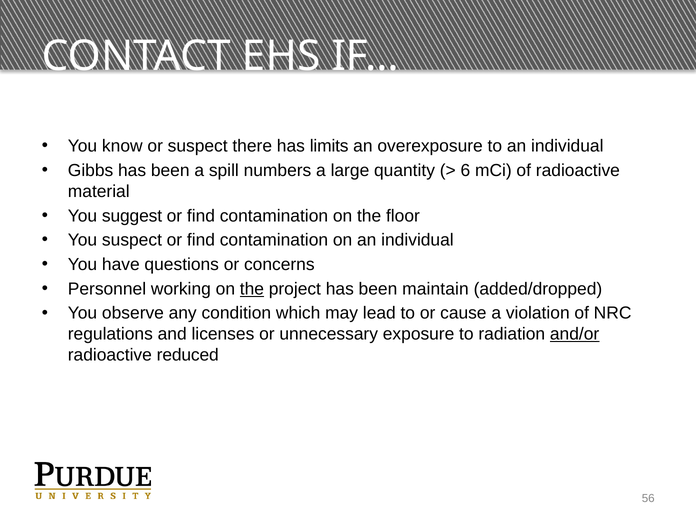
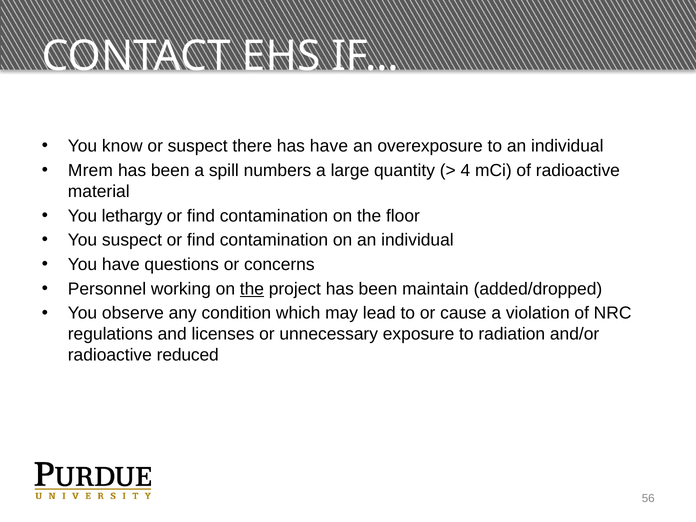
has limits: limits -> have (329, 146)
Gibbs: Gibbs -> Mrem (90, 171)
6: 6 -> 4 (465, 171)
suggest: suggest -> lethargy (132, 216)
and/or underline: present -> none (575, 334)
